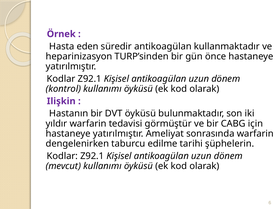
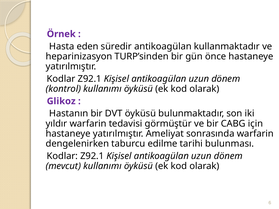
Ilişkin: Ilişkin -> Glikoz (61, 101)
şüphelerin: şüphelerin -> bulunması (230, 144)
